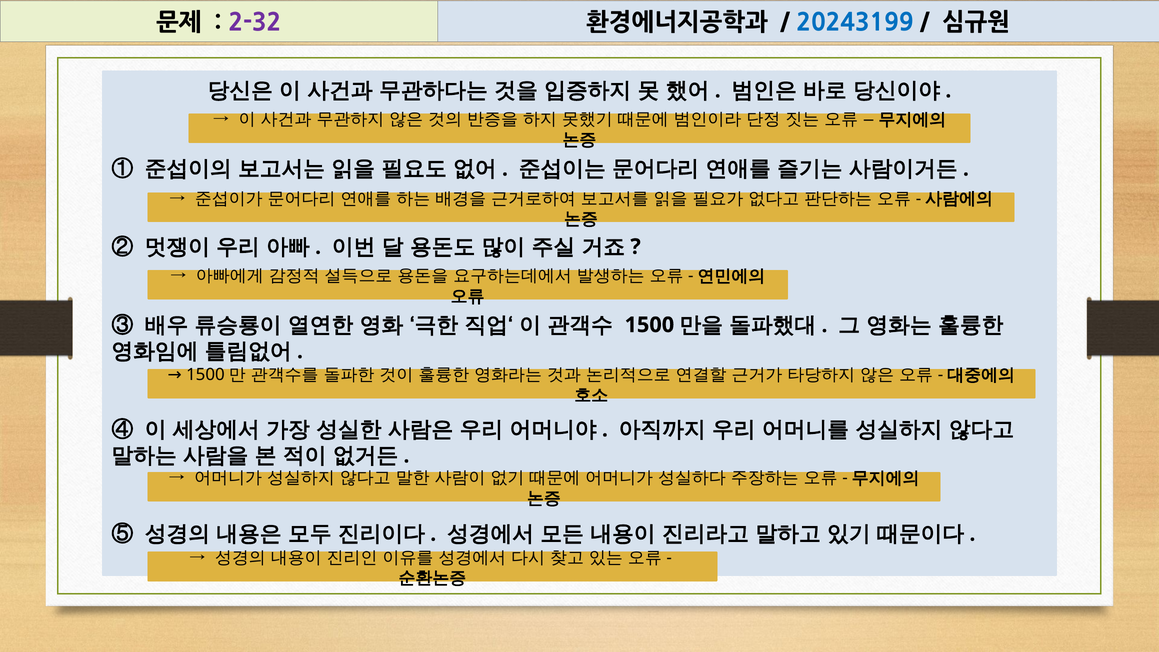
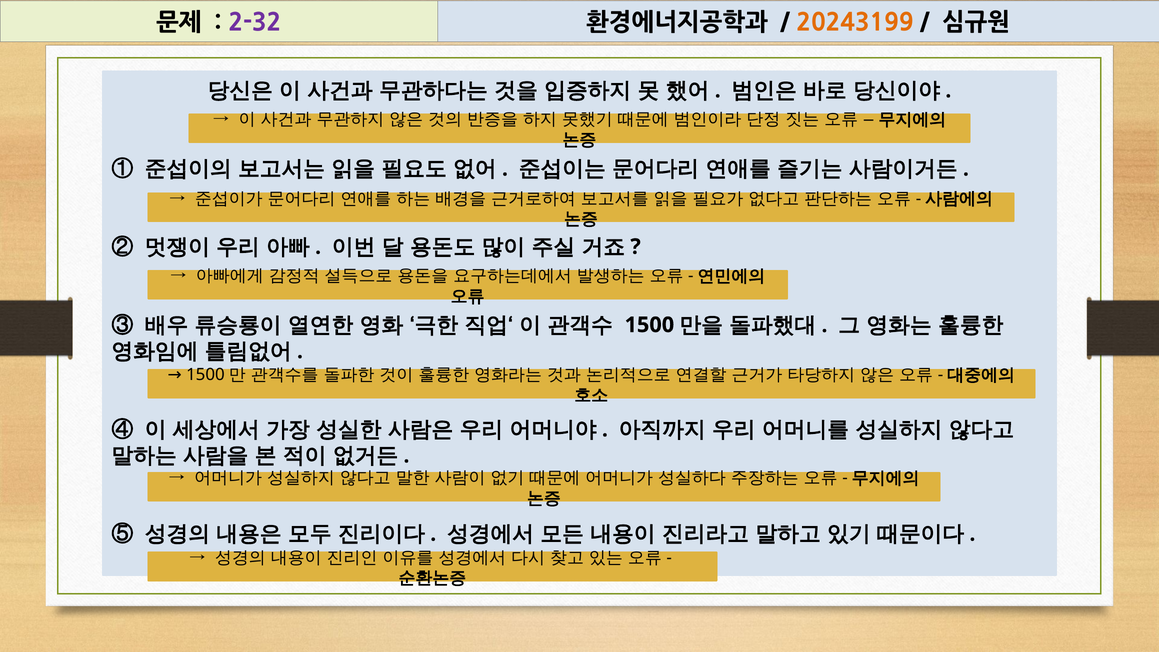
20243199 colour: blue -> orange (855, 23)
